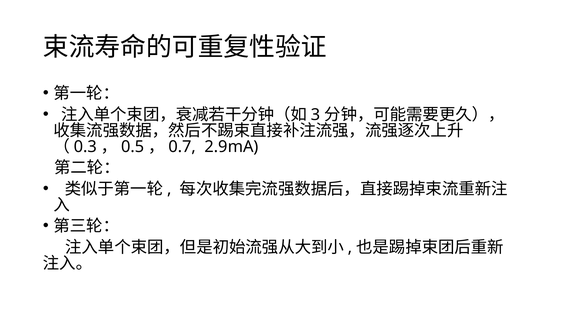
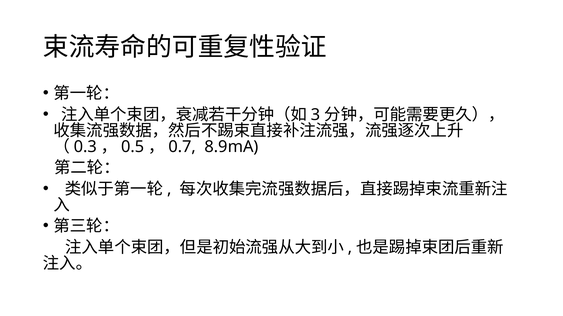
2.9mA: 2.9mA -> 8.9mA (231, 147)
